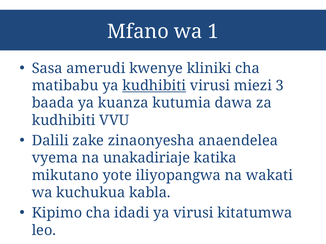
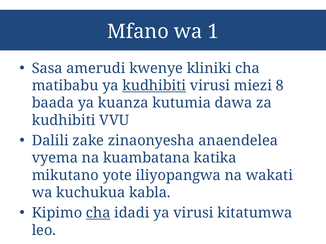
3: 3 -> 8 (280, 86)
unakadiriaje: unakadiriaje -> kuambatana (146, 158)
cha underline: none -> present (98, 213)
